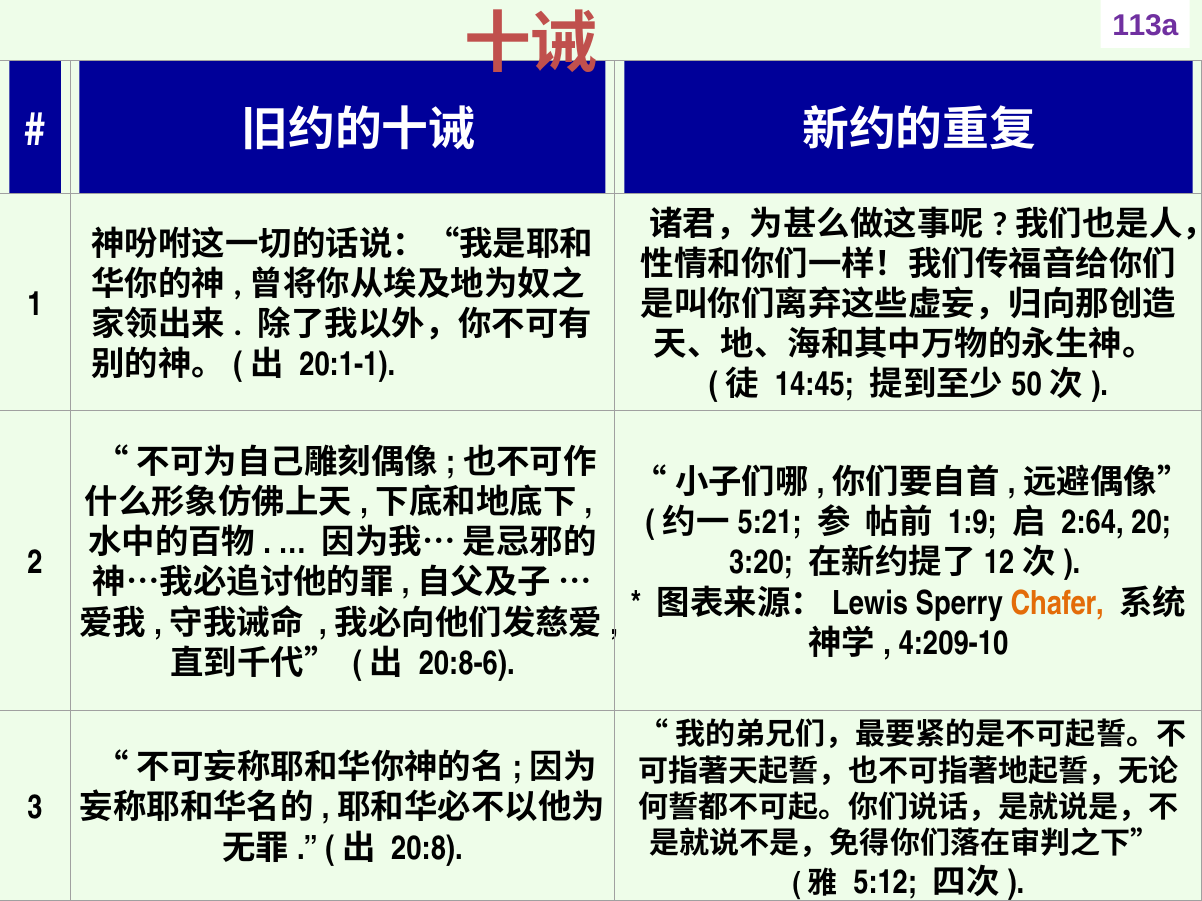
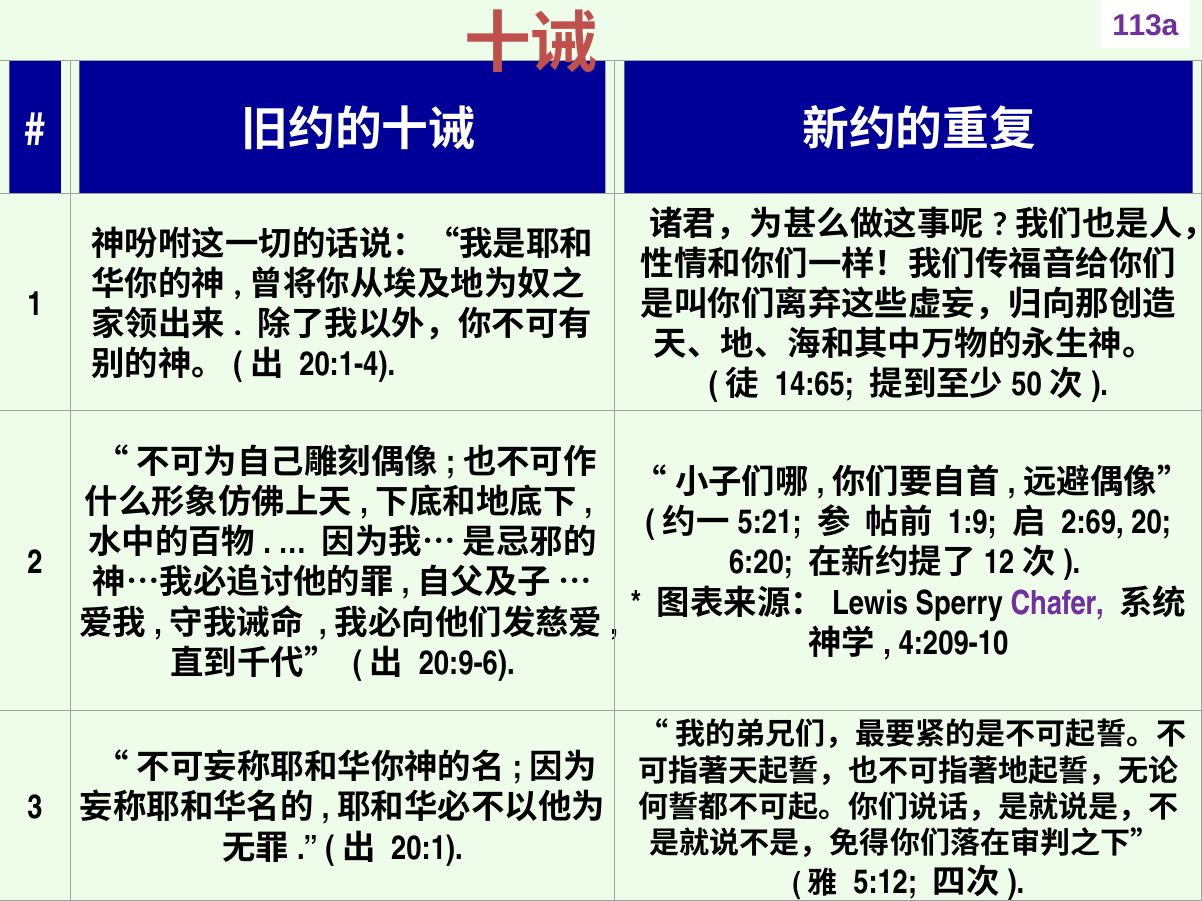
20:1-1: 20:1-1 -> 20:1-4 (347, 365)
14:45: 14:45 -> 14:65 (814, 385)
2:64: 2:64 -> 2:69 (1093, 523)
3:20: 3:20 -> 6:20 (761, 563)
Chafer colour: orange -> purple (1057, 603)
20:8-6: 20:8-6 -> 20:9-6 (467, 663)
20:8: 20:8 -> 20:1 (427, 848)
